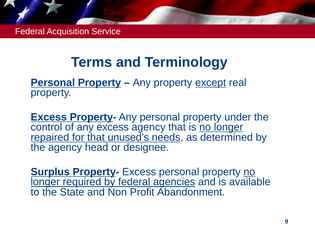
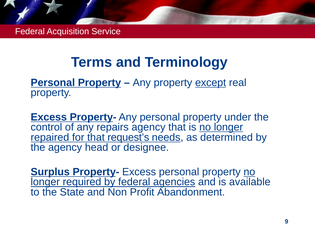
any excess: excess -> repairs (113, 127)
unused’s: unused’s -> request’s (128, 137)
